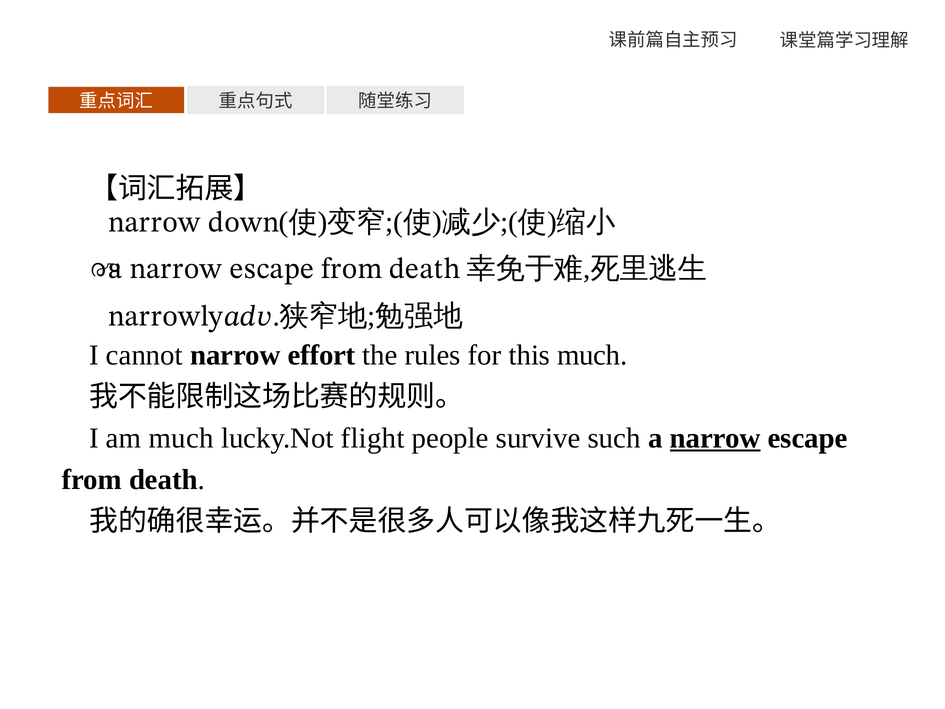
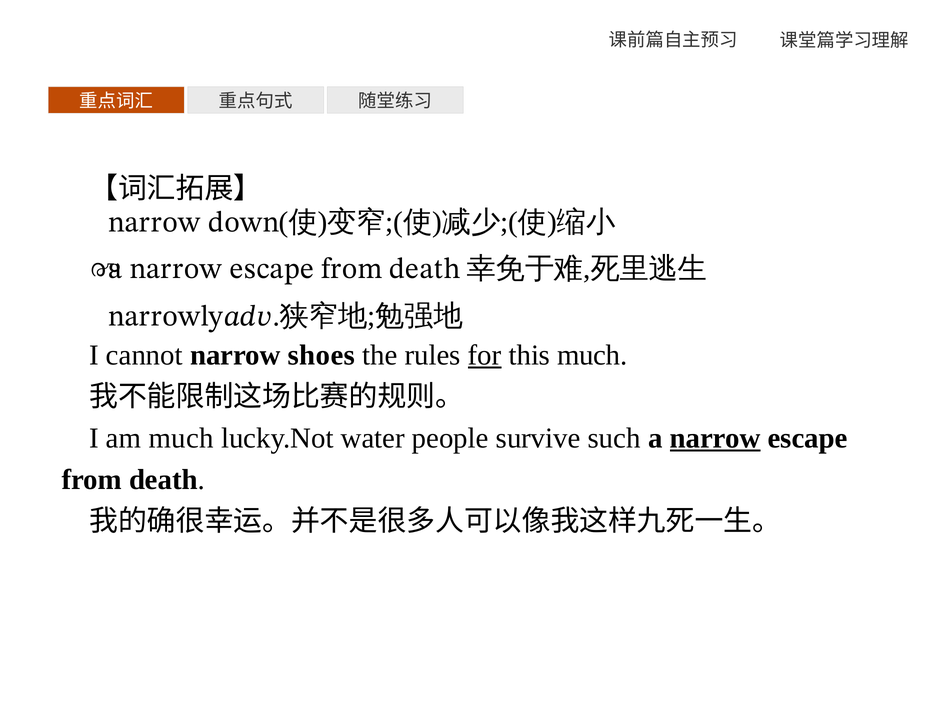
effort: effort -> shoes (321, 355)
for underline: none -> present (485, 355)
flight: flight -> water (373, 438)
